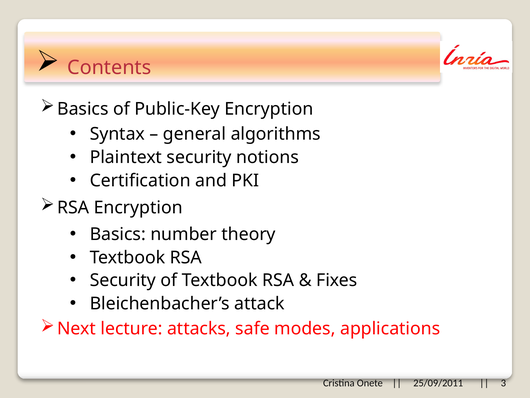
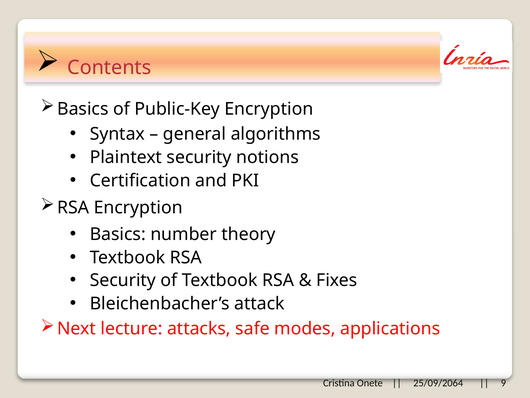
25/09/2011: 25/09/2011 -> 25/09/2064 (438, 382)
3: 3 -> 9 (503, 382)
